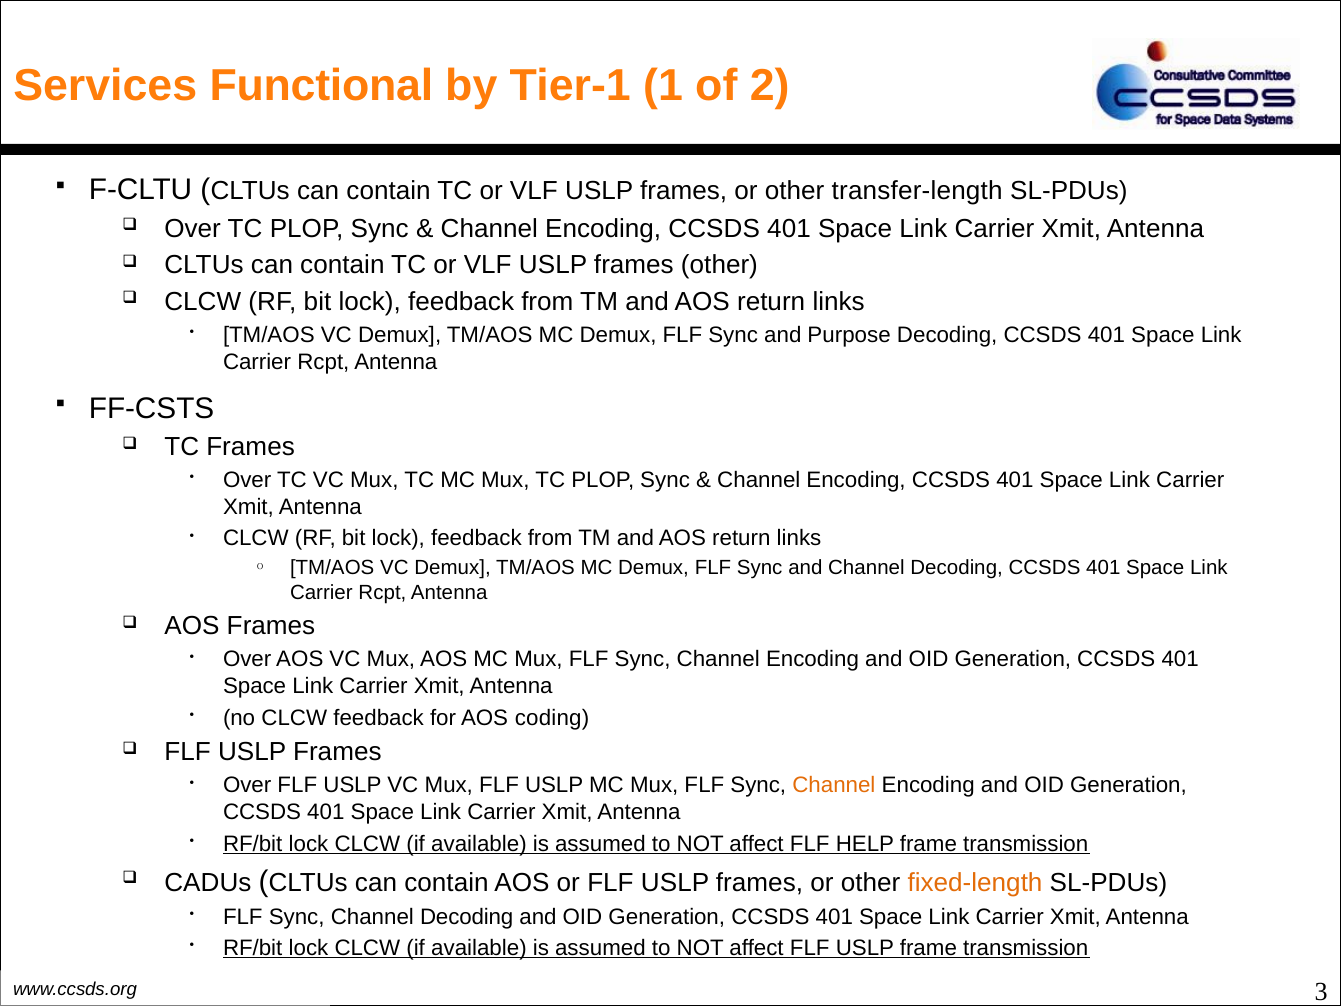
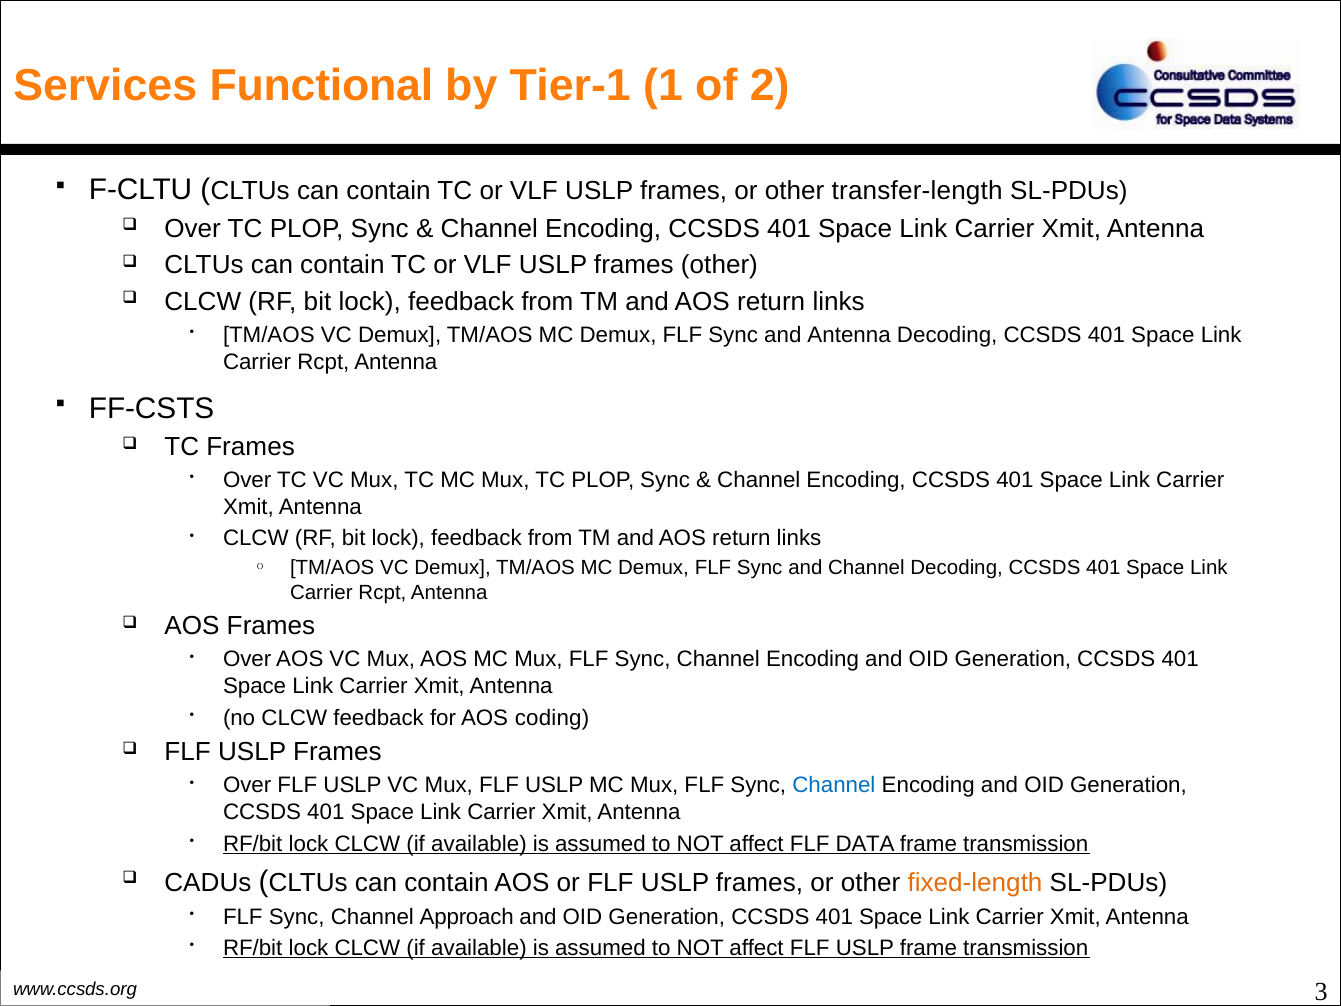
and Purpose: Purpose -> Antenna (849, 335)
Channel colour: orange -> blue (834, 785)
HELP: HELP -> DATA (865, 844)
Sync Channel Decoding: Decoding -> Approach (467, 917)
